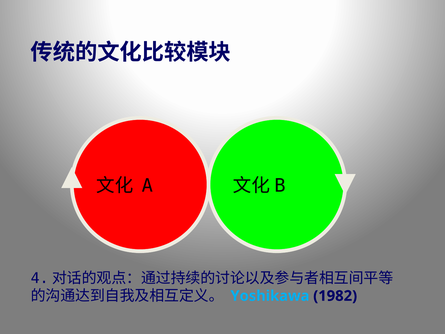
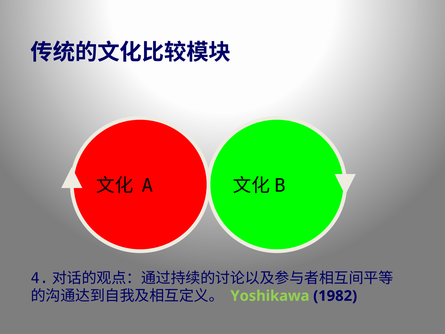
Yoshikawa colour: light blue -> light green (270, 296)
